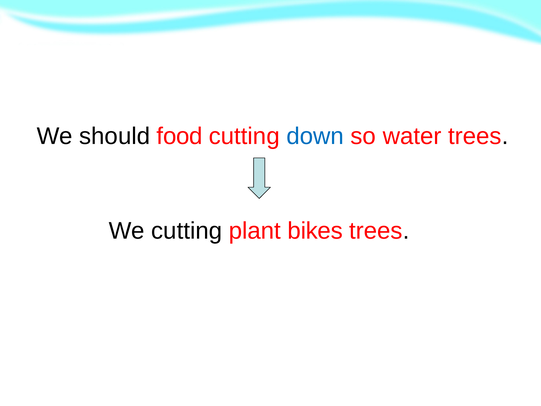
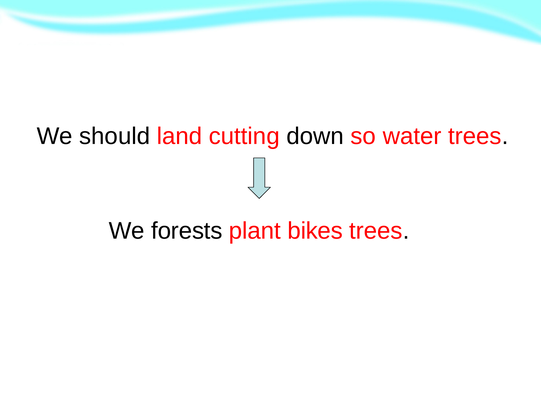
food: food -> land (180, 136)
down colour: blue -> black (315, 136)
We cutting: cutting -> forests (187, 231)
